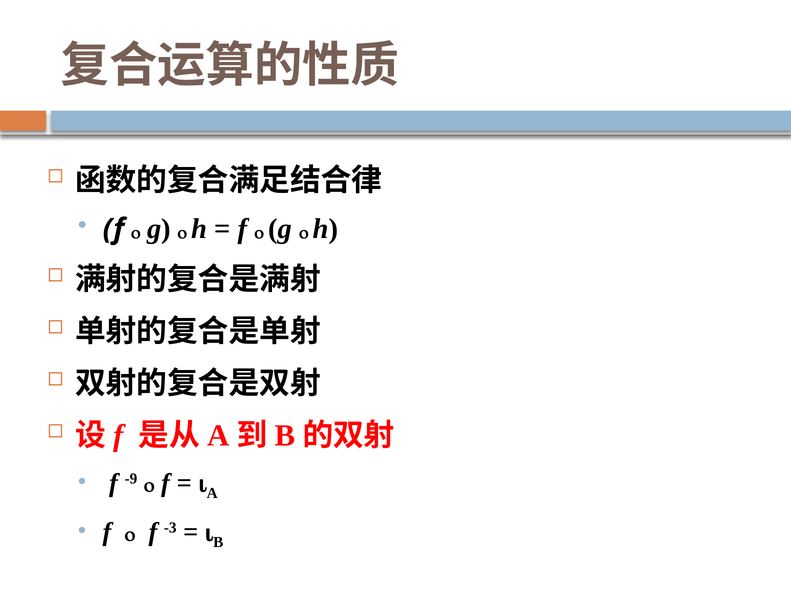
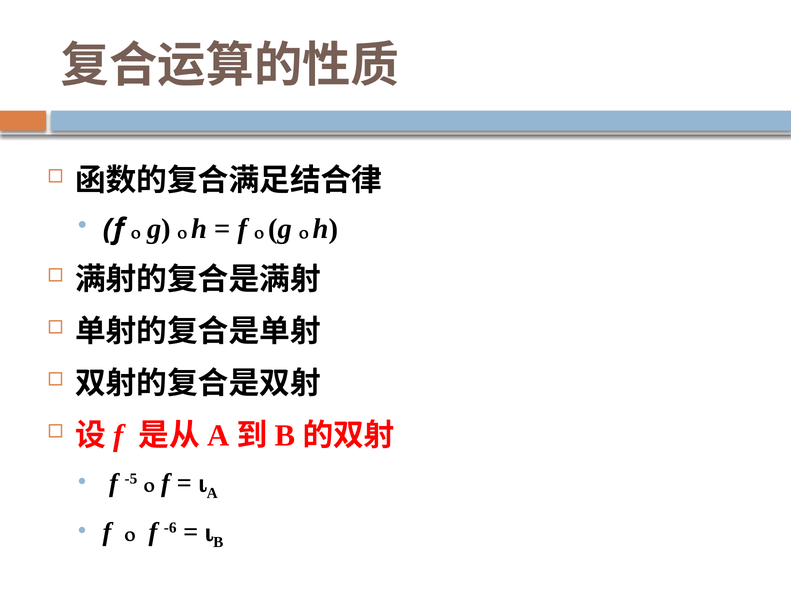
-9: -9 -> -5 (131, 479)
-3: -3 -> -6 (170, 528)
